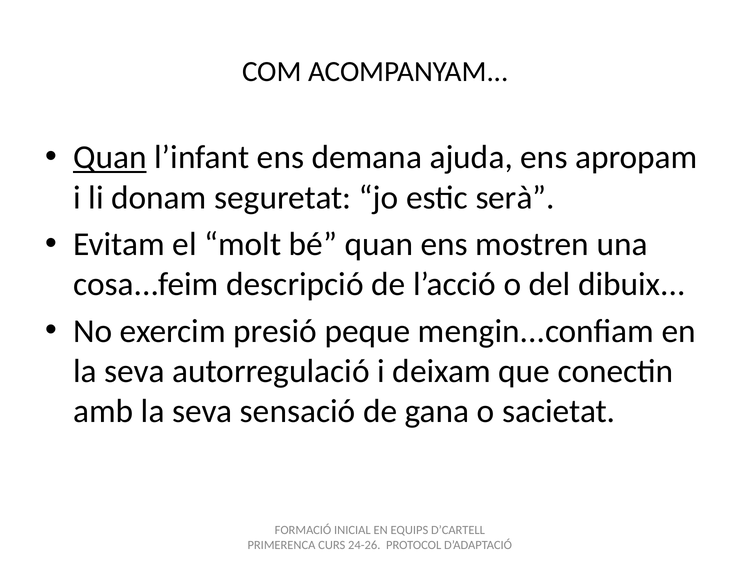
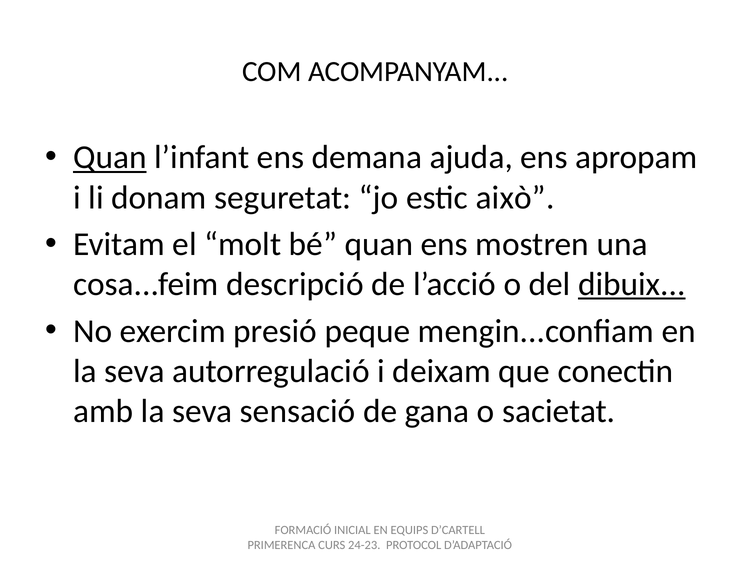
serà: serà -> això (515, 198)
dibuix underline: none -> present (632, 284)
24-26: 24-26 -> 24-23 (364, 545)
